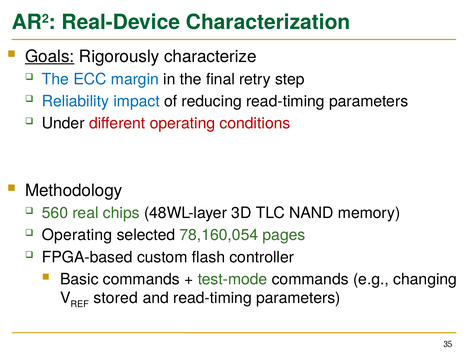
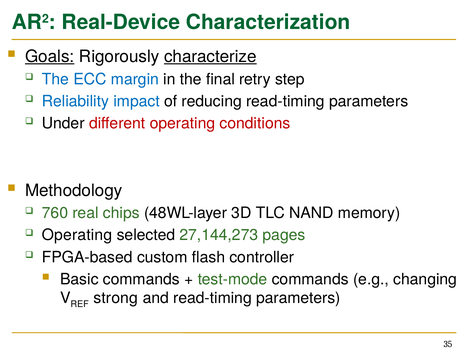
characterize underline: none -> present (210, 56)
560: 560 -> 760 (55, 213)
78,160,054: 78,160,054 -> 27,144,273 (219, 235)
stored: stored -> strong (116, 298)
